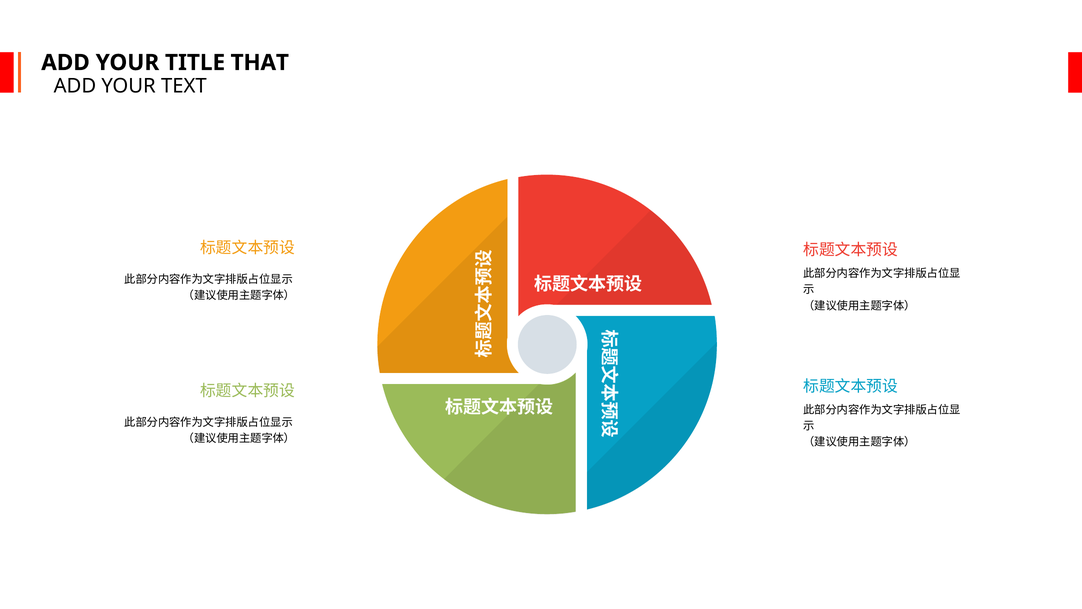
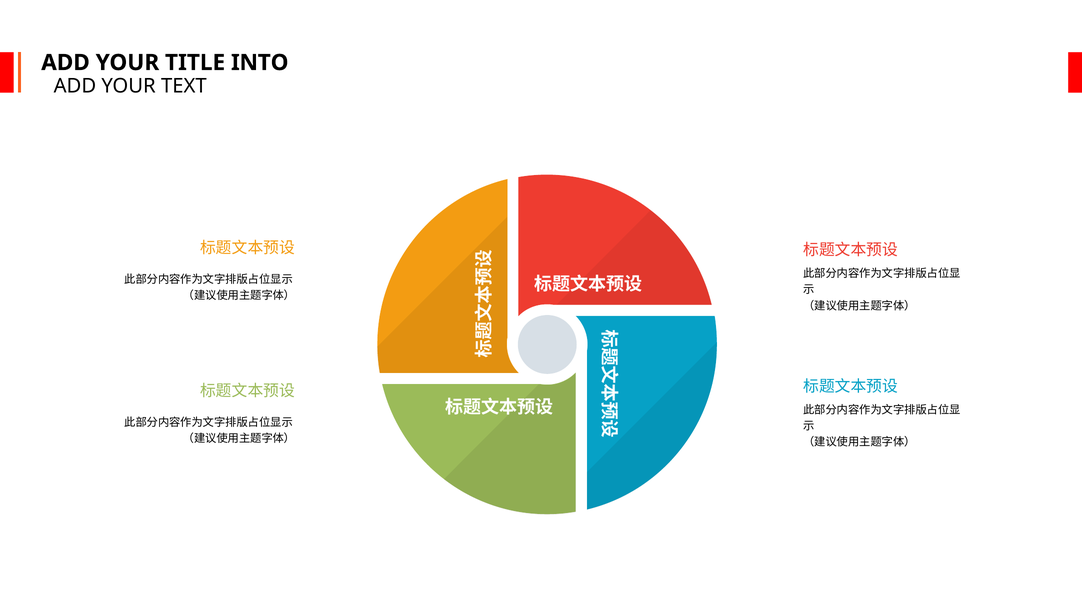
THAT: THAT -> INTO (260, 63)
